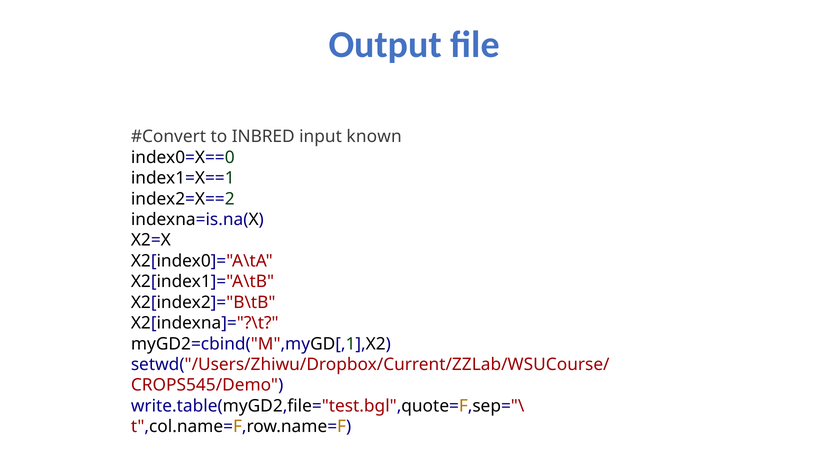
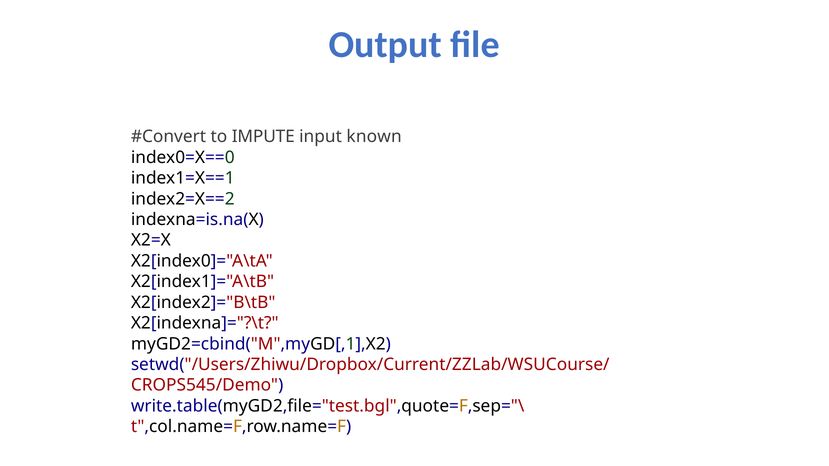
INBRED: INBRED -> IMPUTE (263, 137)
